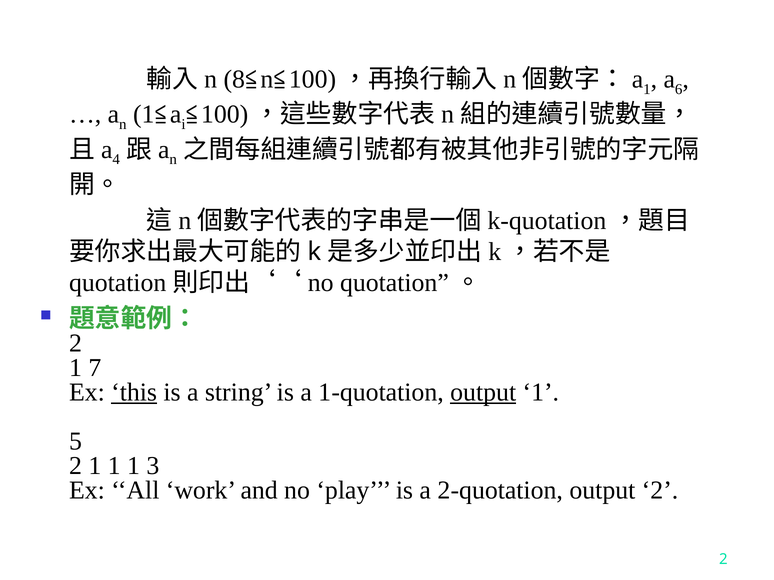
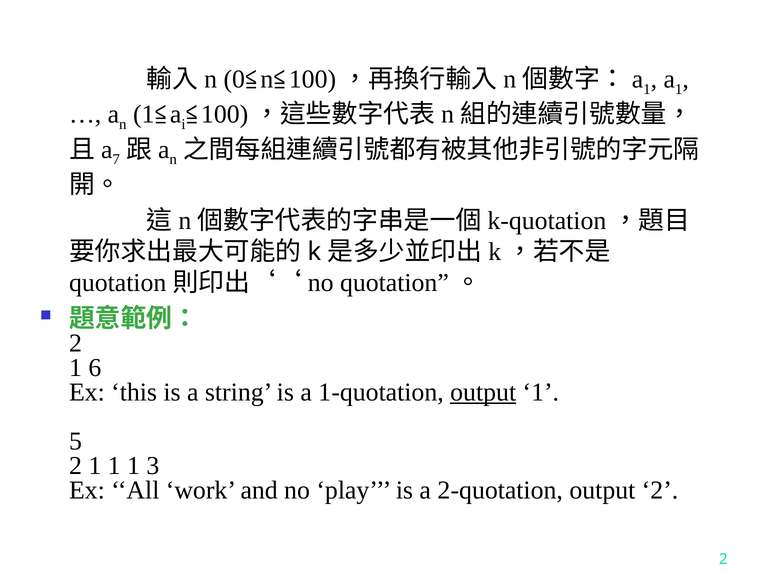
8: 8 -> 0 (234, 79)
a 6: 6 -> 1 (679, 89)
4: 4 -> 7 (116, 160)
7: 7 -> 6 (95, 368)
this underline: present -> none (134, 393)
